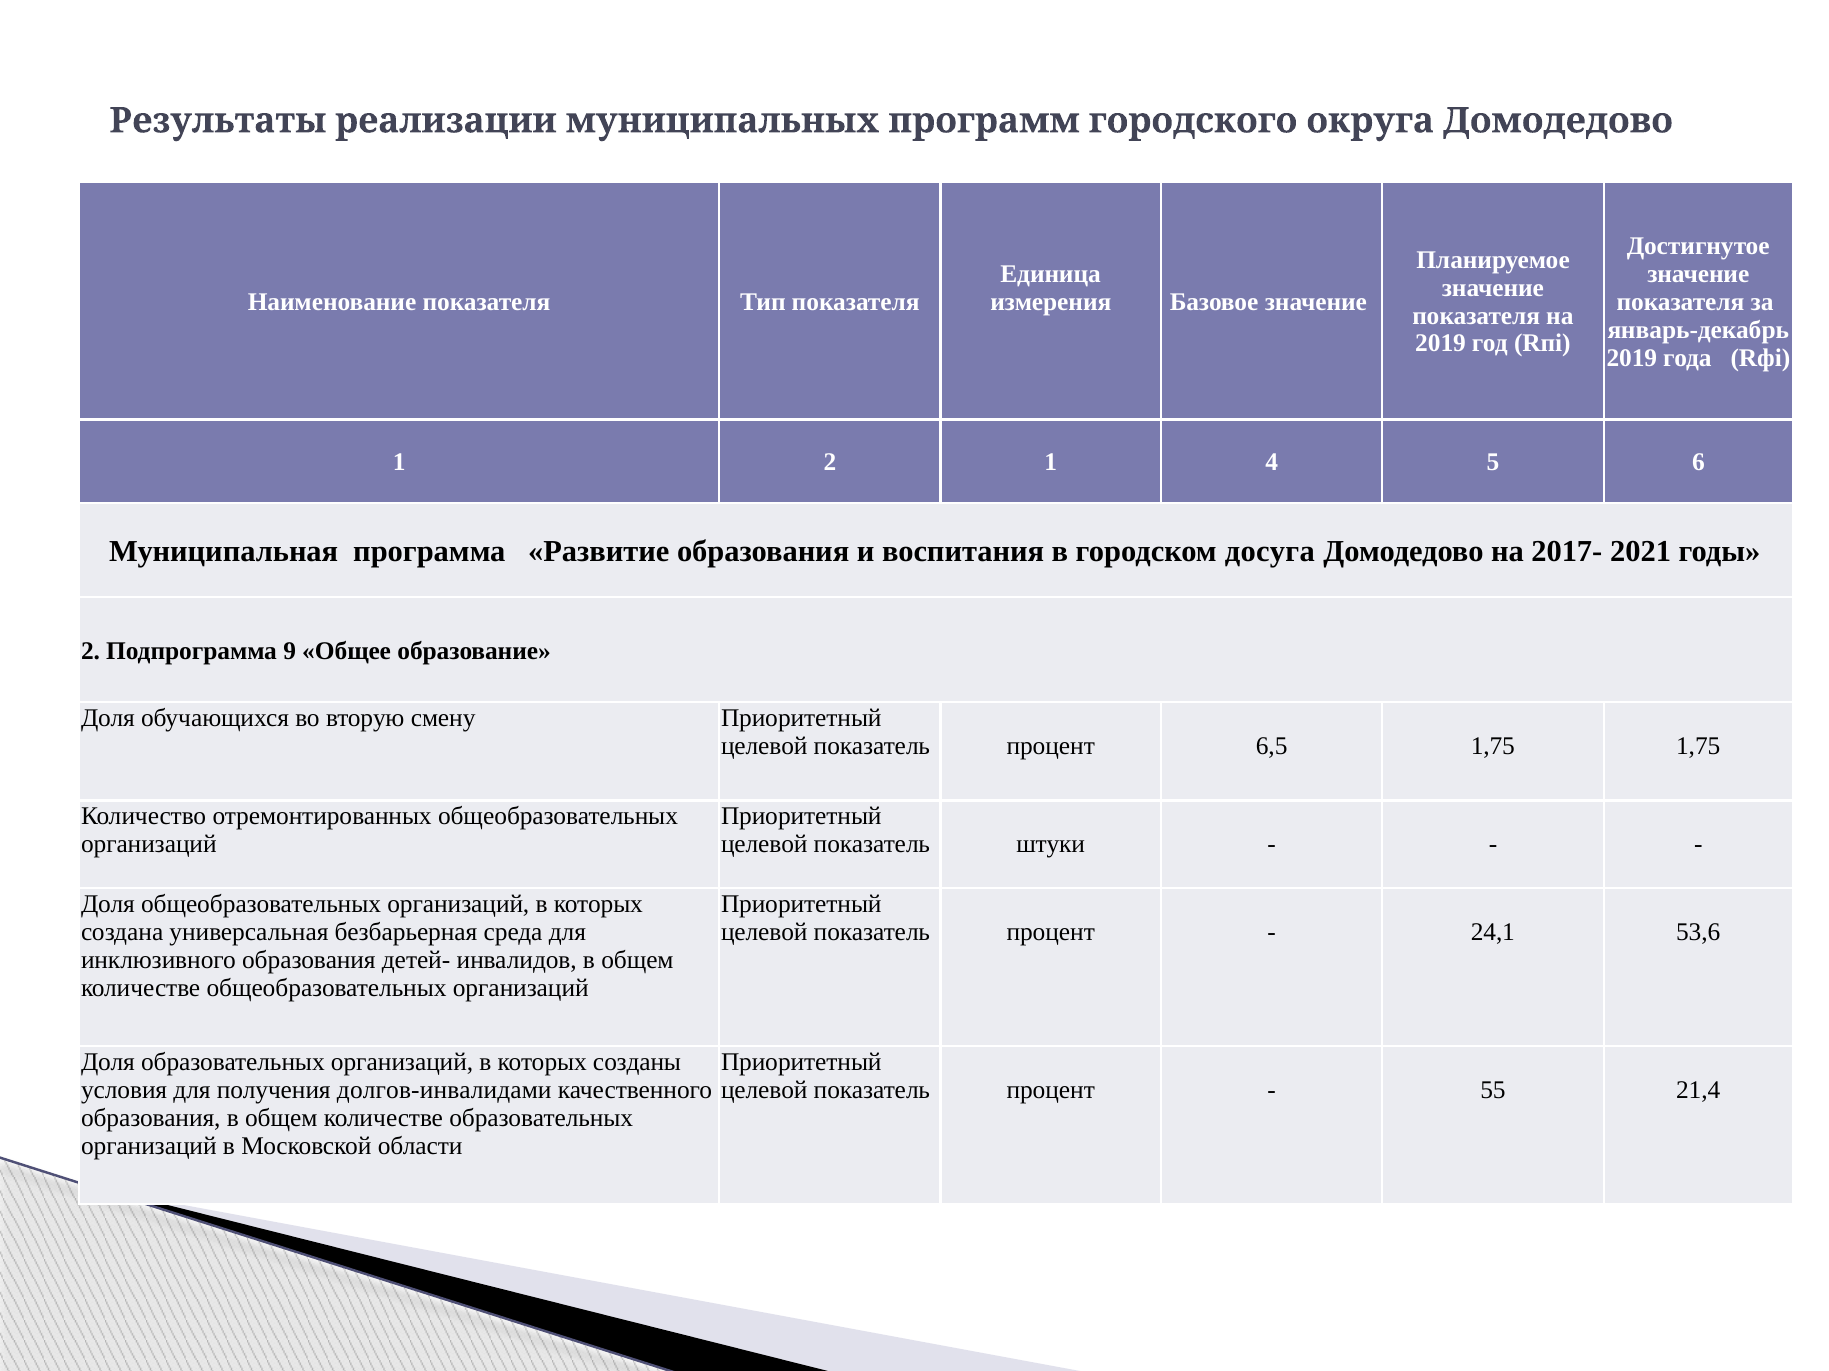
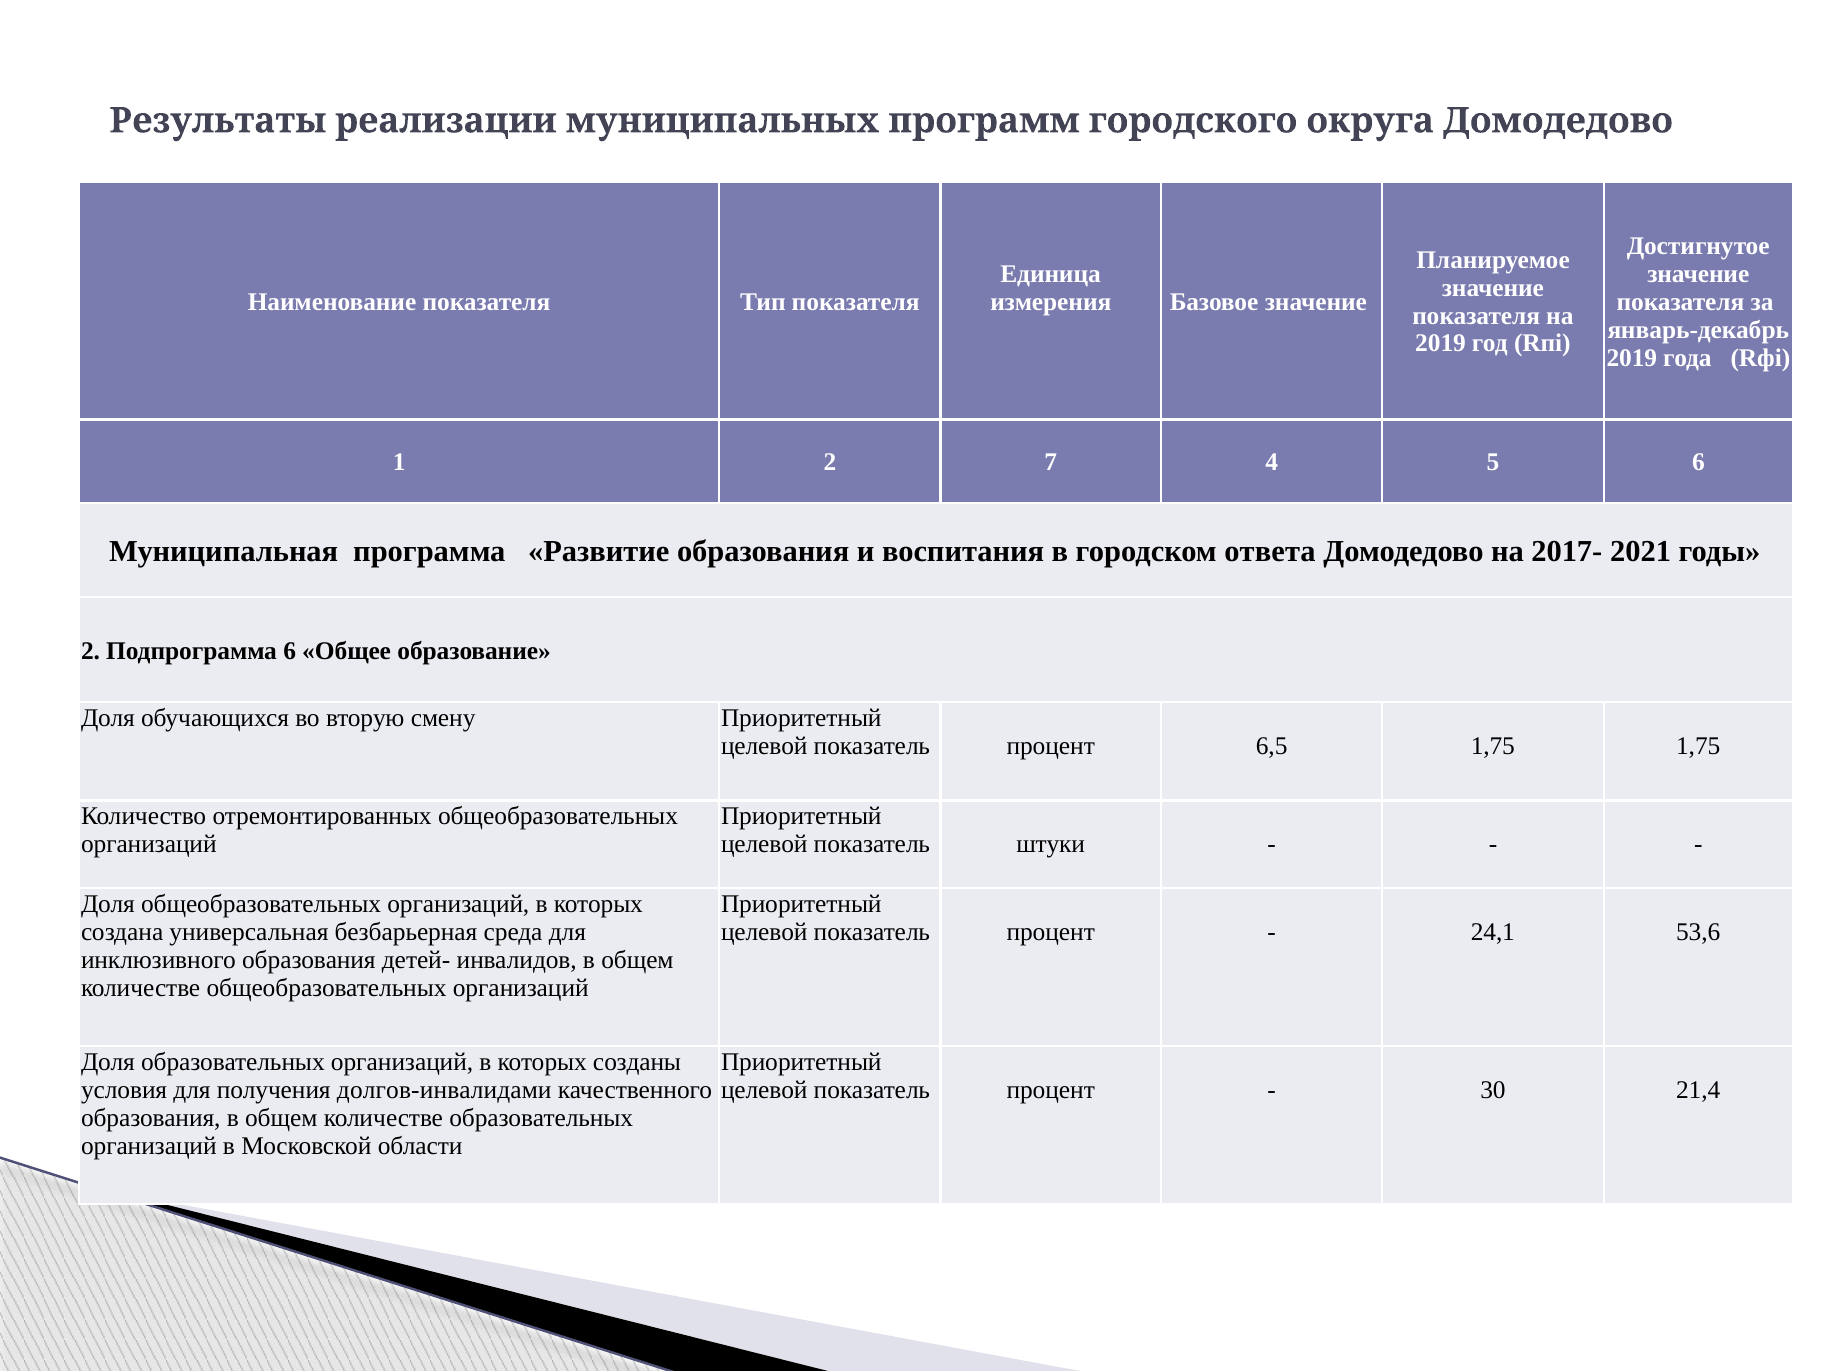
2 1: 1 -> 7 (1051, 463)
досуга: досуга -> ответа (1270, 551)
Подпрограмма 9: 9 -> 6 (290, 651)
55: 55 -> 30 (1493, 1091)
